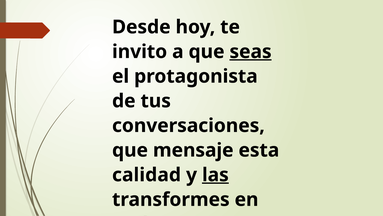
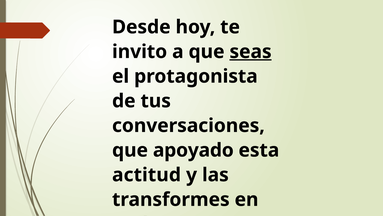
mensaje: mensaje -> apoyado (193, 150)
calidad: calidad -> actitud (147, 174)
las underline: present -> none (215, 174)
